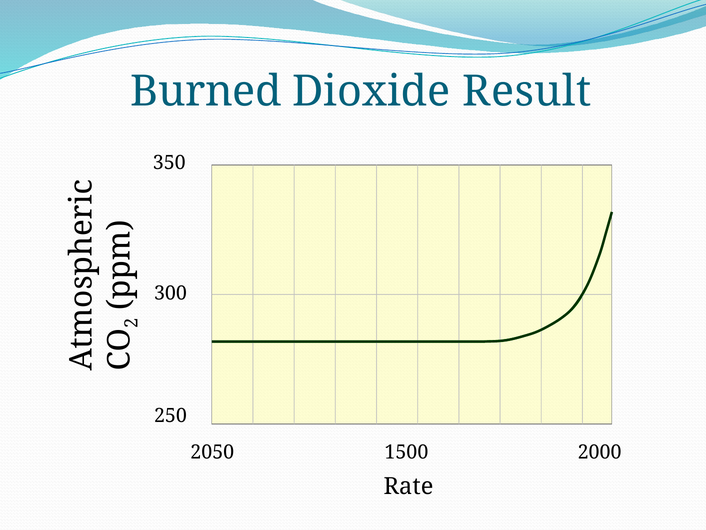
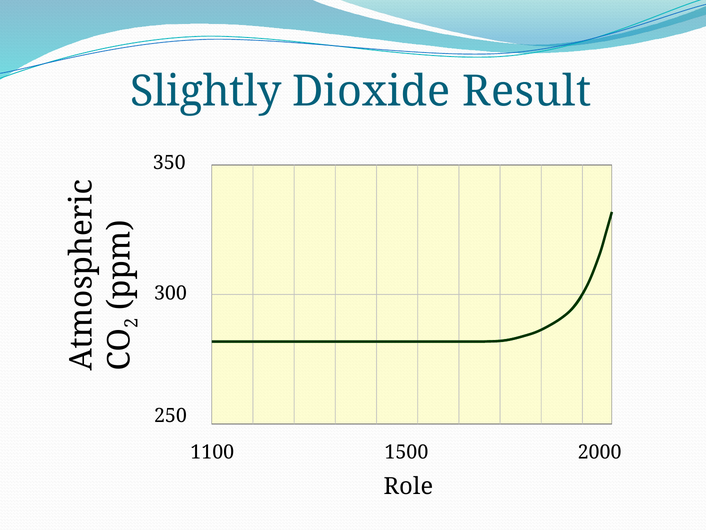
Burned: Burned -> Slightly (206, 91)
2050: 2050 -> 1100 (212, 452)
Rate: Rate -> Role (408, 486)
